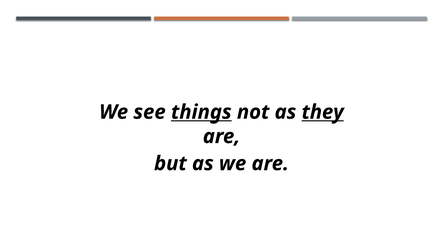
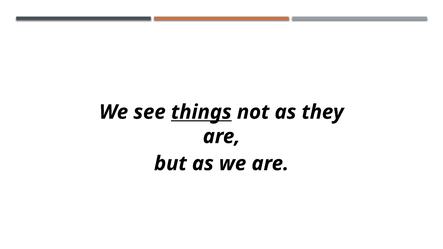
they underline: present -> none (323, 112)
